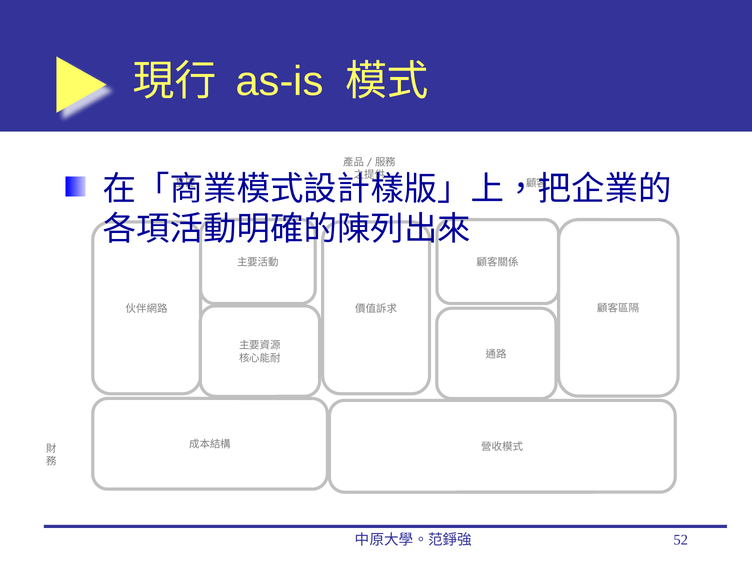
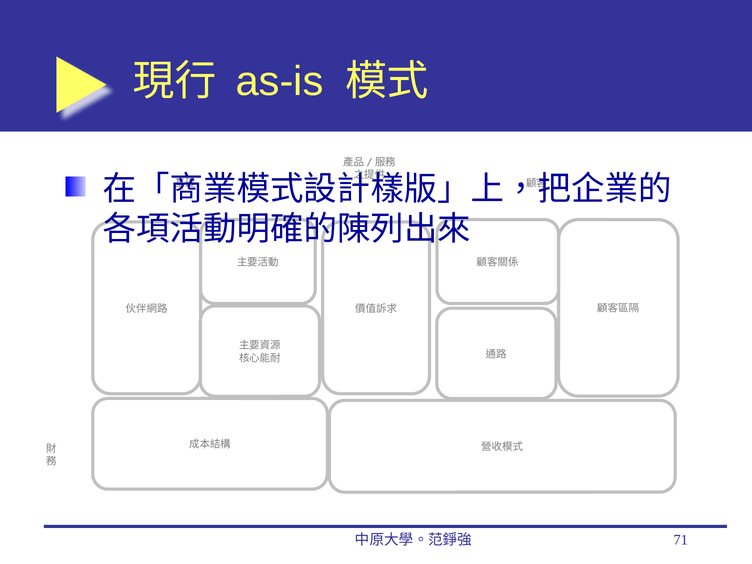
52: 52 -> 71 (681, 540)
